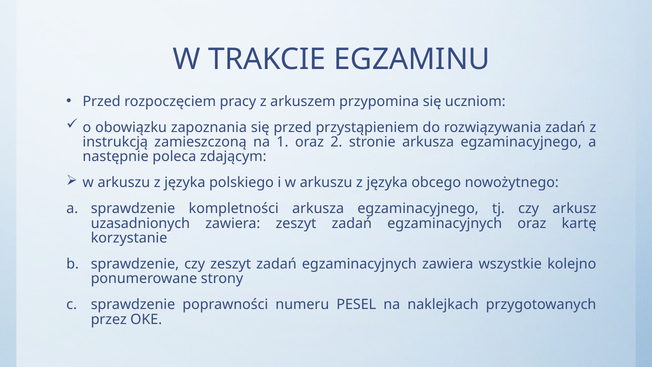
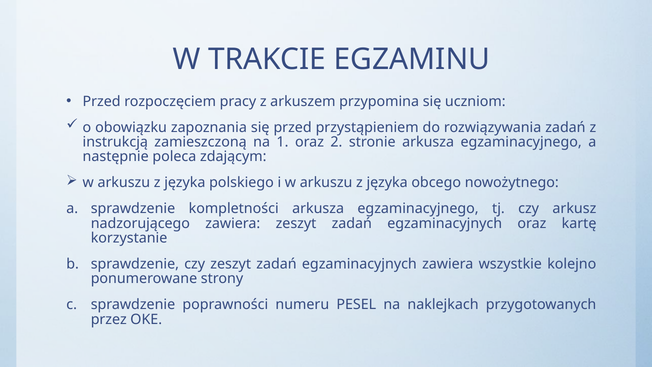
uzasadnionych: uzasadnionych -> nadzorującego (140, 223)
